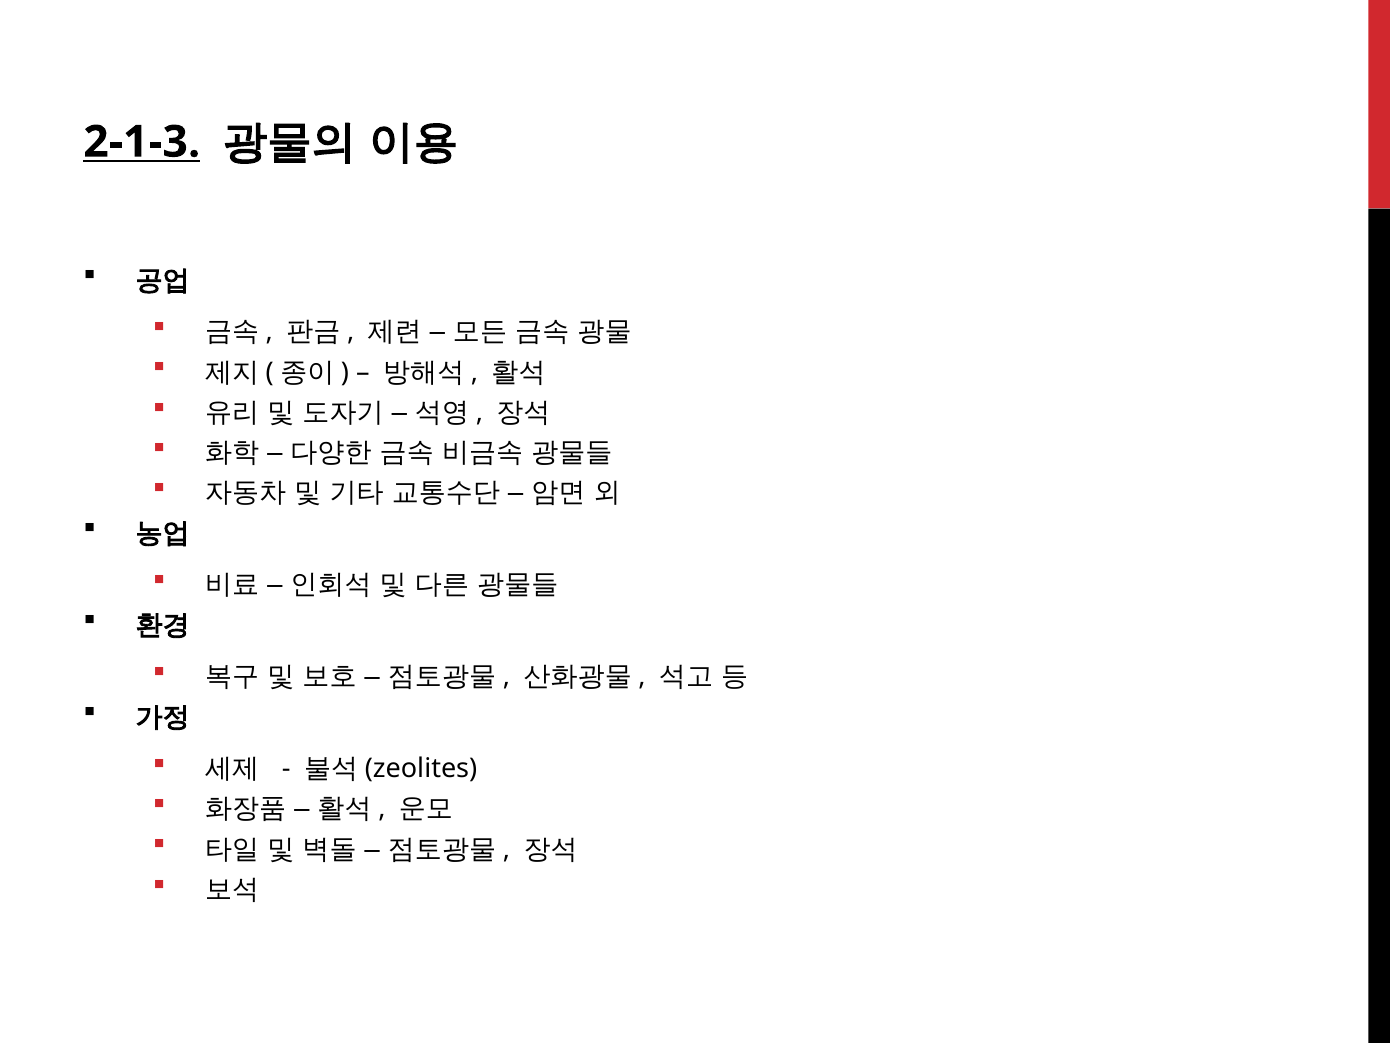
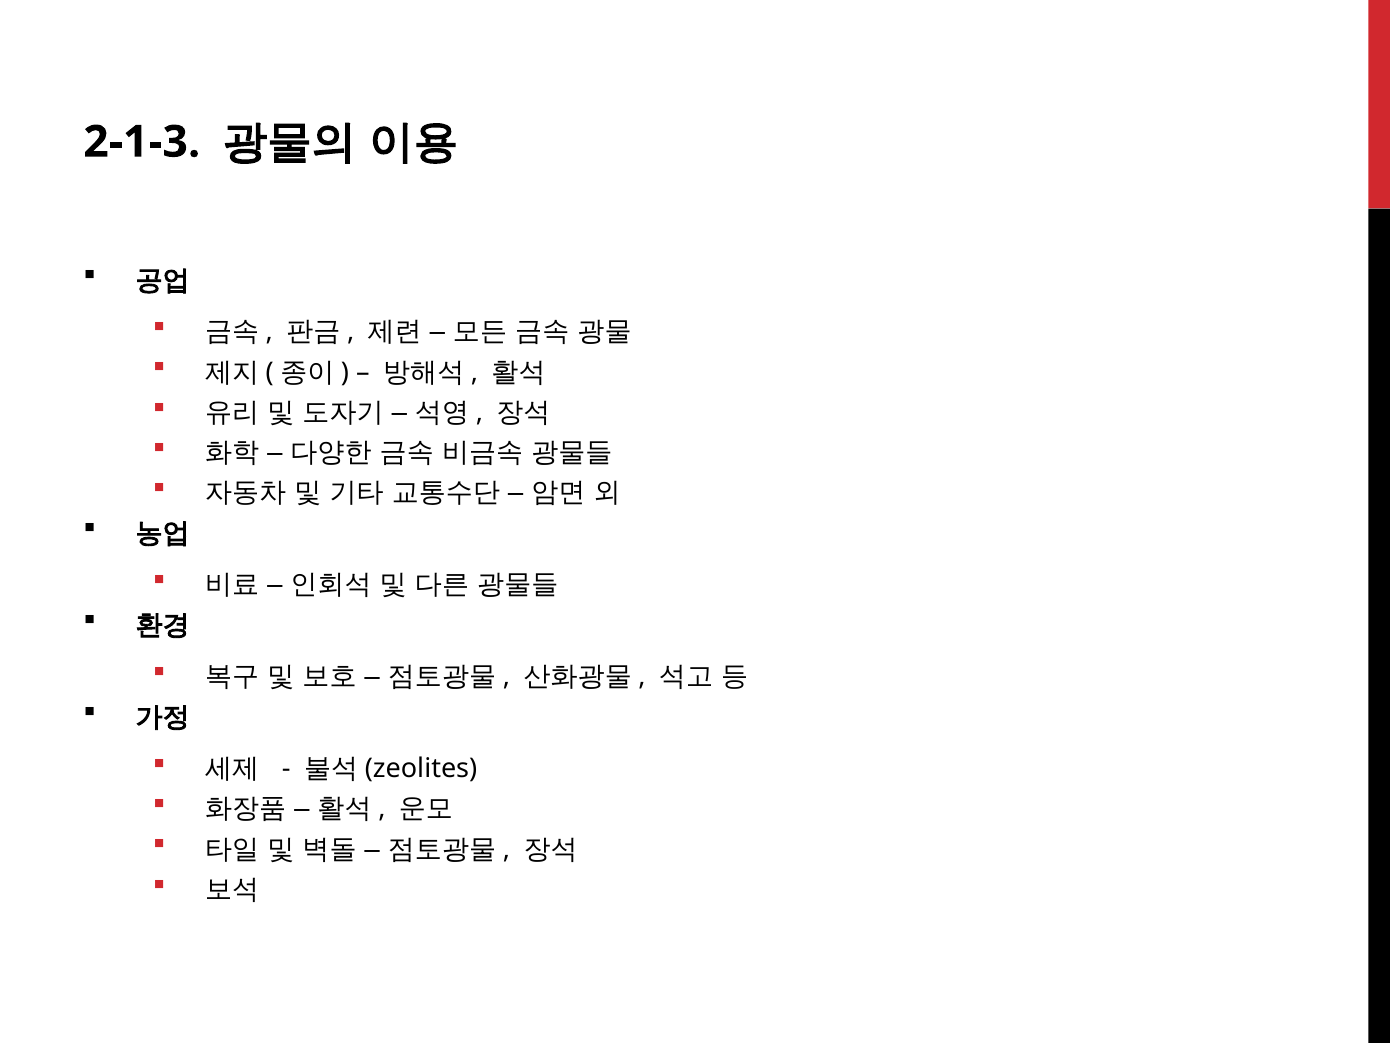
2-1-3 underline: present -> none (142, 142)
